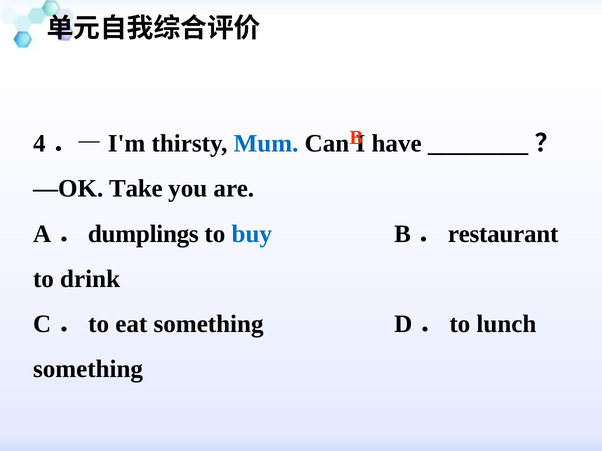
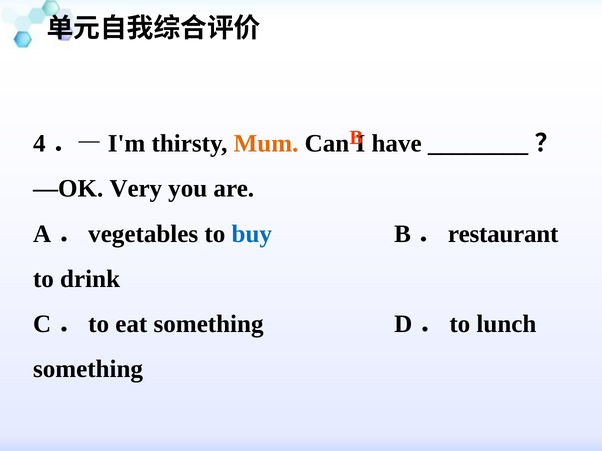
Mum colour: blue -> orange (266, 144)
Take: Take -> Very (136, 189)
dumplings: dumplings -> vegetables (143, 234)
